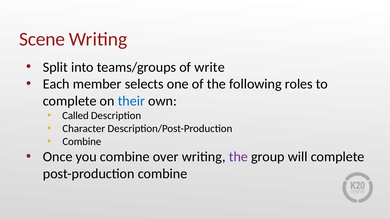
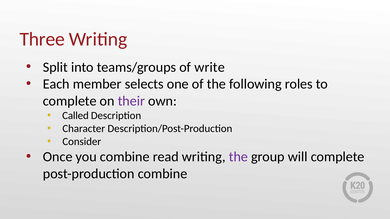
Scene: Scene -> Three (42, 39)
their colour: blue -> purple (131, 101)
Combine: Combine -> Consider (82, 142)
over: over -> read (166, 157)
